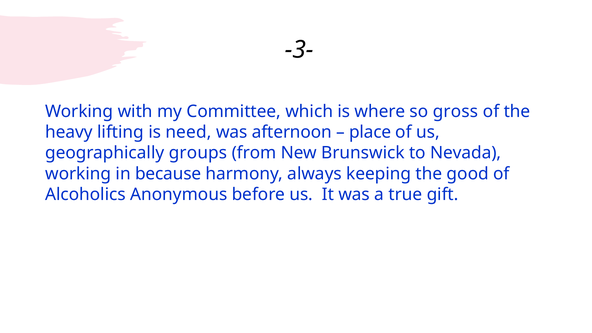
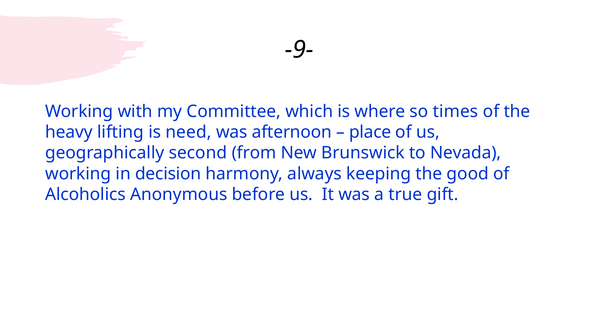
-3-: -3- -> -9- (299, 50)
gross: gross -> times (456, 111)
groups: groups -> second (198, 153)
because: because -> decision (168, 174)
